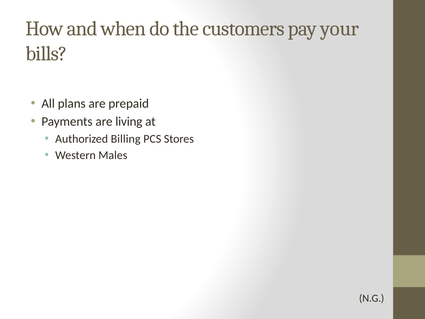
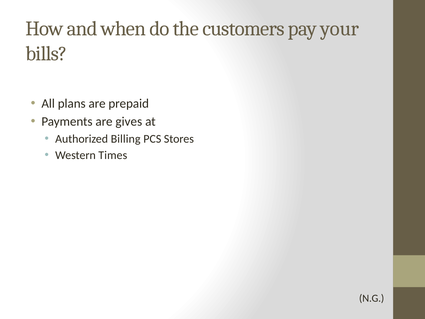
living: living -> gives (129, 122)
Males: Males -> Times (113, 155)
